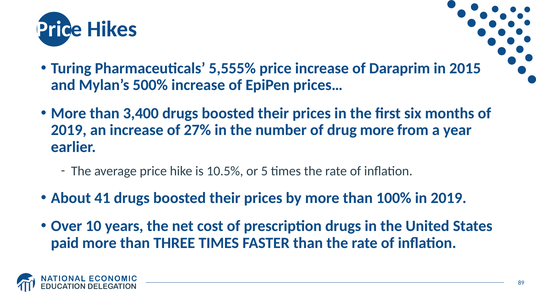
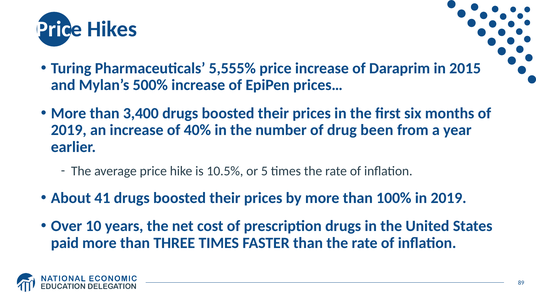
27%: 27% -> 40% (197, 130)
drug more: more -> been (377, 130)
